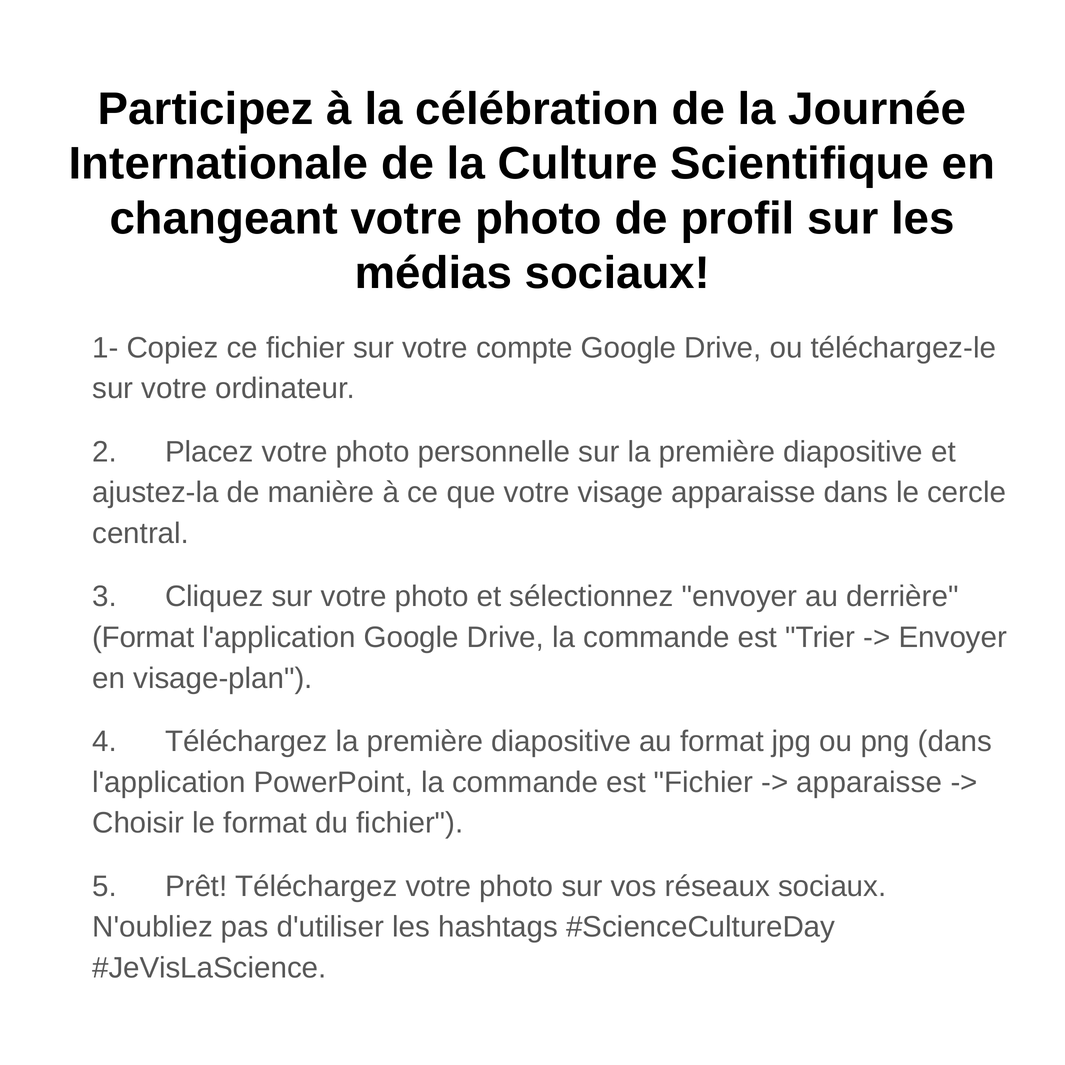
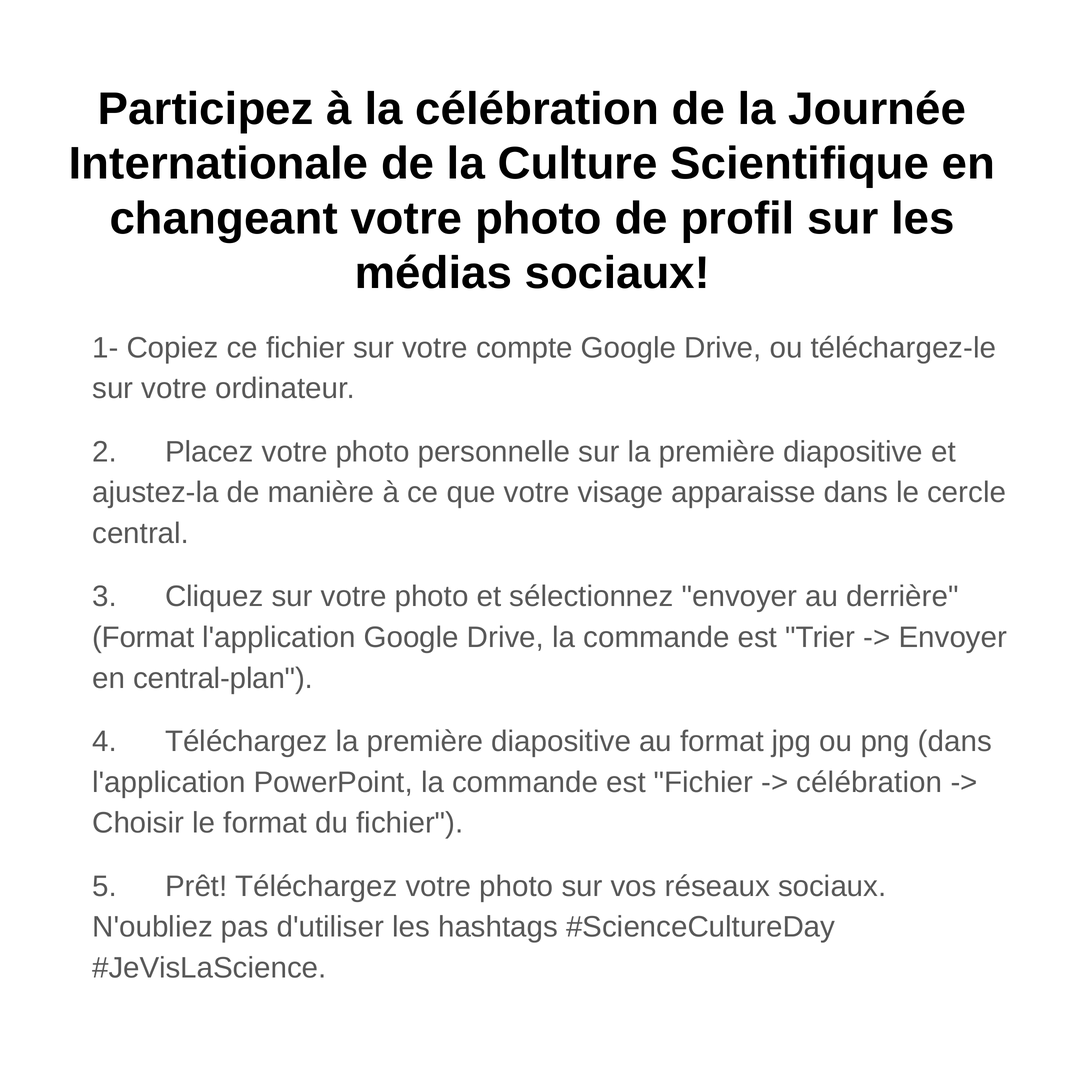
visage-plan: visage-plan -> central-plan (223, 678)
apparaisse: apparaisse -> célébration (869, 782)
